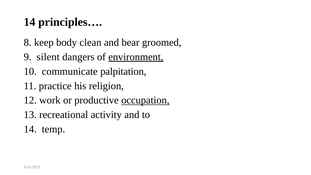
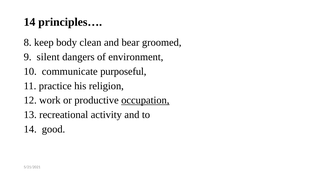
environment underline: present -> none (136, 57)
palpitation: palpitation -> purposeful (123, 71)
temp: temp -> good (53, 129)
